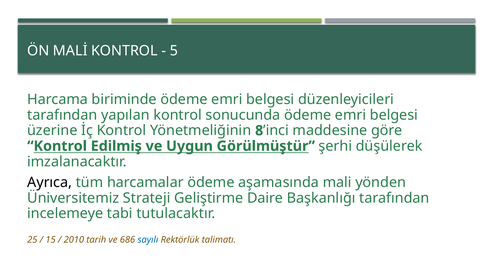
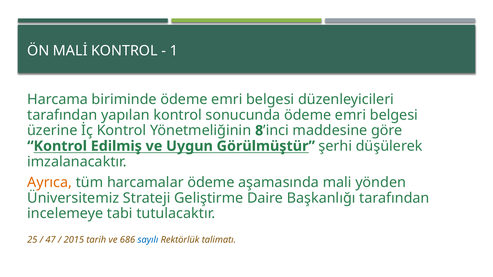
5: 5 -> 1 (174, 51)
Ayrıca colour: black -> orange (50, 183)
15: 15 -> 47 (51, 240)
2010: 2010 -> 2015 (74, 240)
